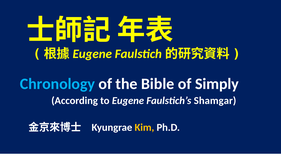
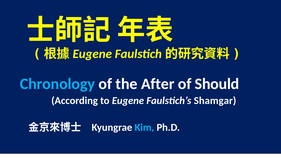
Bible: Bible -> After (158, 84)
Simply: Simply -> Should (217, 84)
Kim colour: yellow -> light blue (144, 128)
